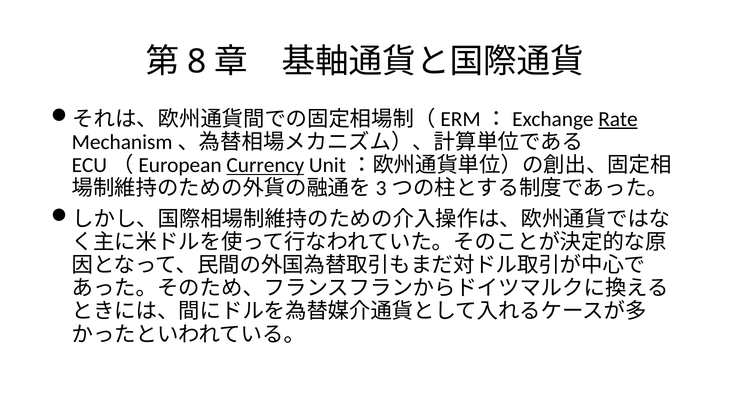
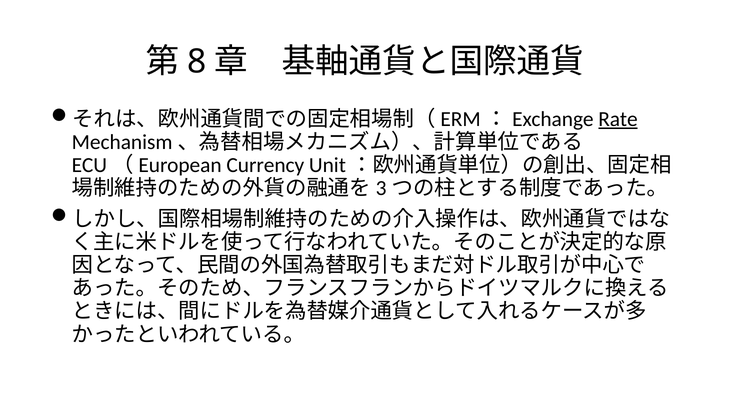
Currency underline: present -> none (265, 165)
